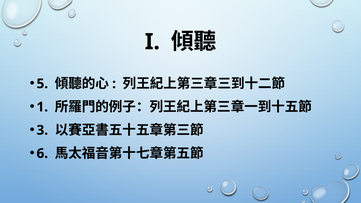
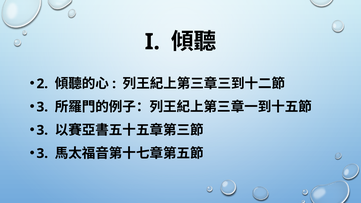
5: 5 -> 2 (42, 84)
1: 1 -> 3 (42, 107)
6: 6 -> 3 (42, 153)
